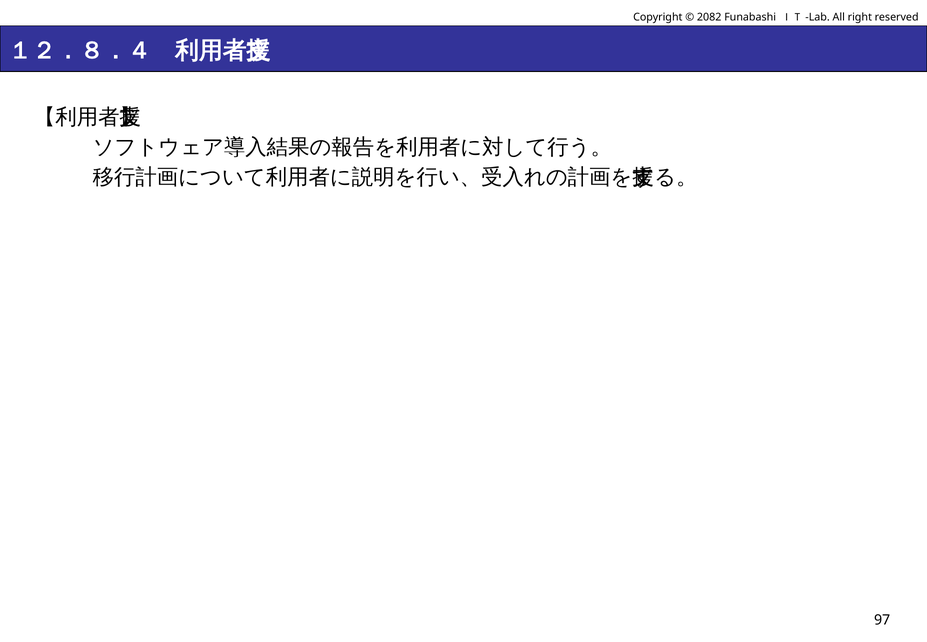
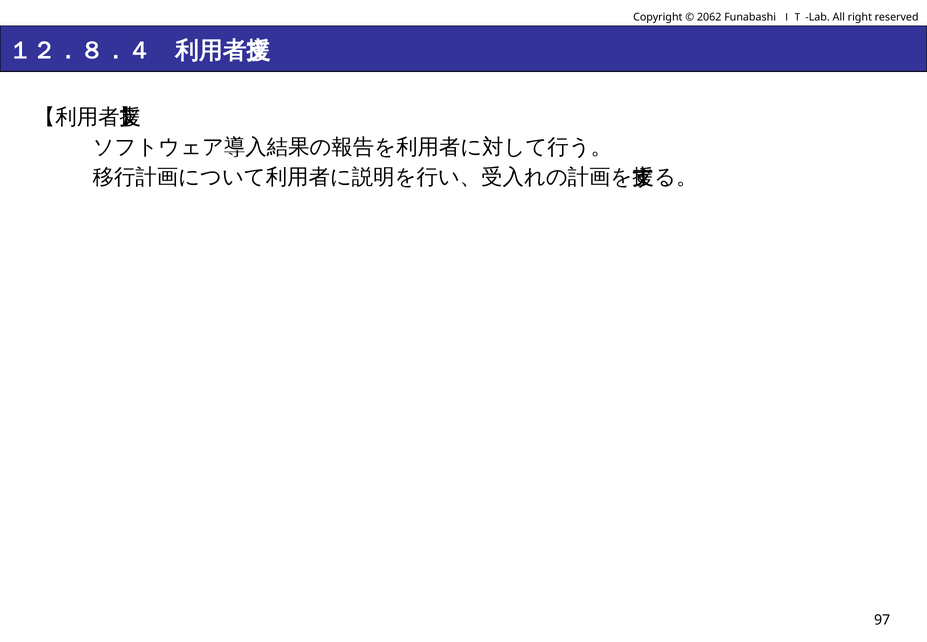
2082: 2082 -> 2062 (709, 17)
